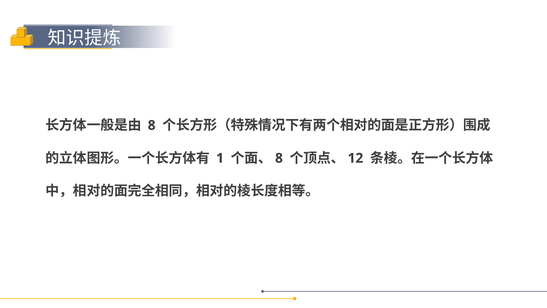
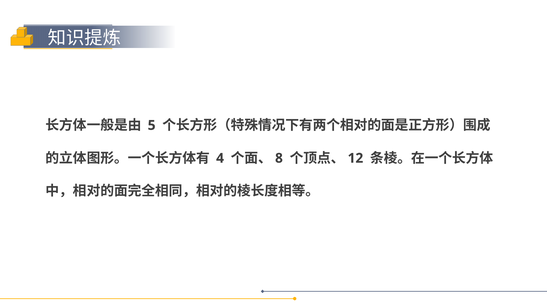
8: 8 -> 5 (152, 125)
1: 1 -> 4 (220, 158)
